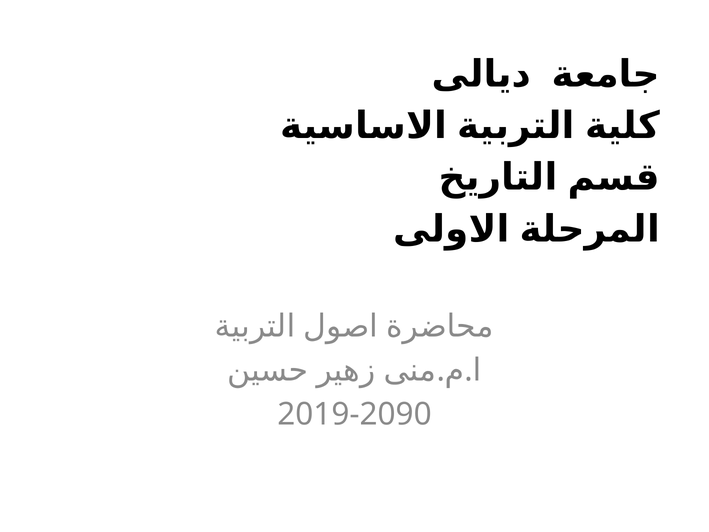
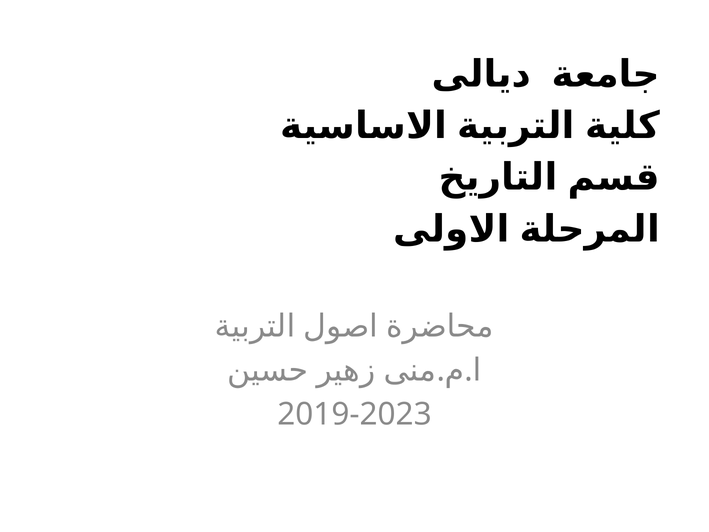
2019-2090: 2019-2090 -> 2019-2023 (354, 414)
